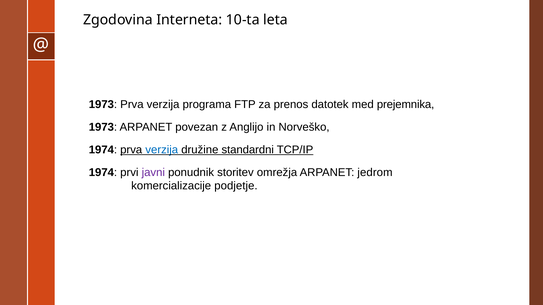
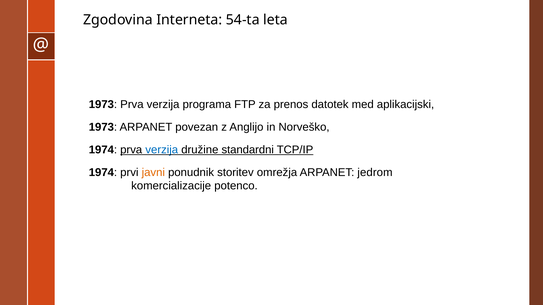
10-ta: 10-ta -> 54-ta (243, 20)
prejemnika: prejemnika -> aplikacijski (406, 105)
javni colour: purple -> orange (153, 173)
podjetje: podjetje -> potenco (236, 186)
